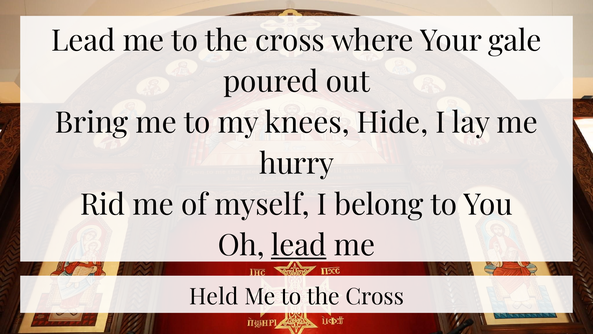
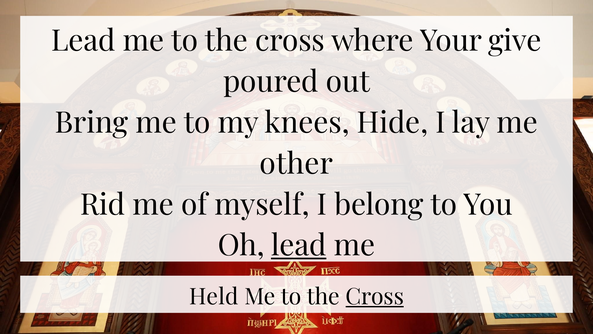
gale: gale -> give (515, 41)
hurry: hurry -> other (296, 164)
Cross underline: none -> present (375, 297)
